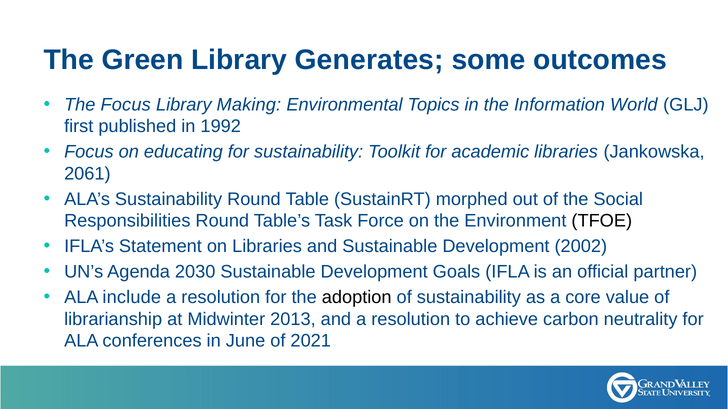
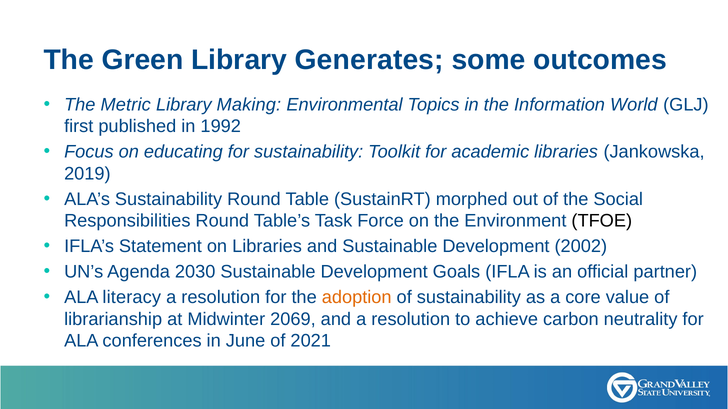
The Focus: Focus -> Metric (126, 105)
2061: 2061 -> 2019 (87, 174)
include: include -> literacy (132, 298)
adoption colour: black -> orange (357, 298)
2013: 2013 -> 2069 (293, 319)
